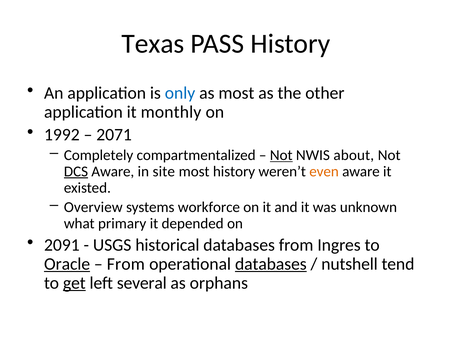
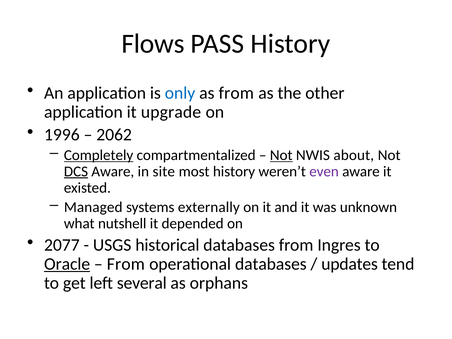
Texas: Texas -> Flows (153, 44)
as most: most -> from (236, 93)
monthly: monthly -> upgrade (171, 112)
1992: 1992 -> 1996 (62, 135)
2071: 2071 -> 2062 (114, 135)
Completely underline: none -> present (99, 155)
even colour: orange -> purple (324, 171)
Overview: Overview -> Managed (93, 207)
workforce: workforce -> externally (209, 207)
primary: primary -> nutshell (122, 223)
2091: 2091 -> 2077 (62, 245)
databases underline: present -> none (271, 264)
nutshell: nutshell -> updates (350, 264)
get underline: present -> none (74, 283)
